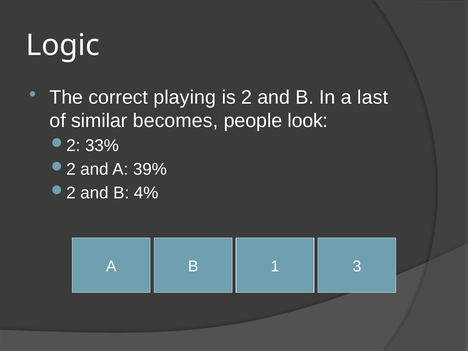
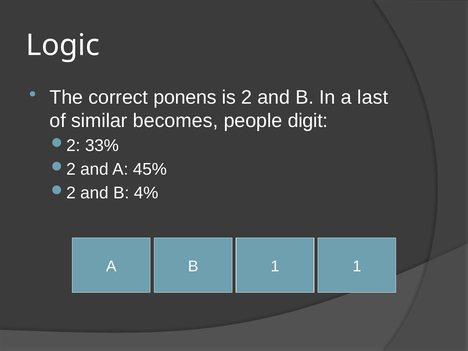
playing: playing -> ponens (185, 97)
look: look -> digit (308, 121)
39%: 39% -> 45% (150, 169)
B 3: 3 -> 1 (357, 266)
